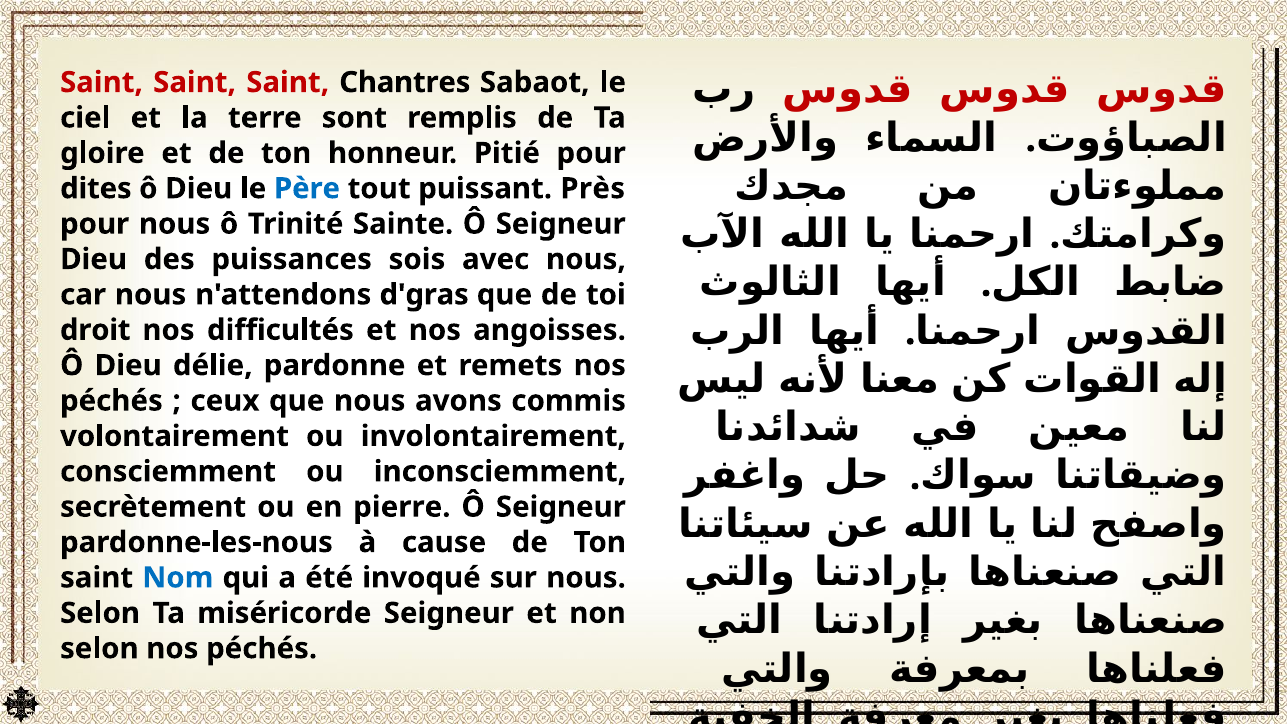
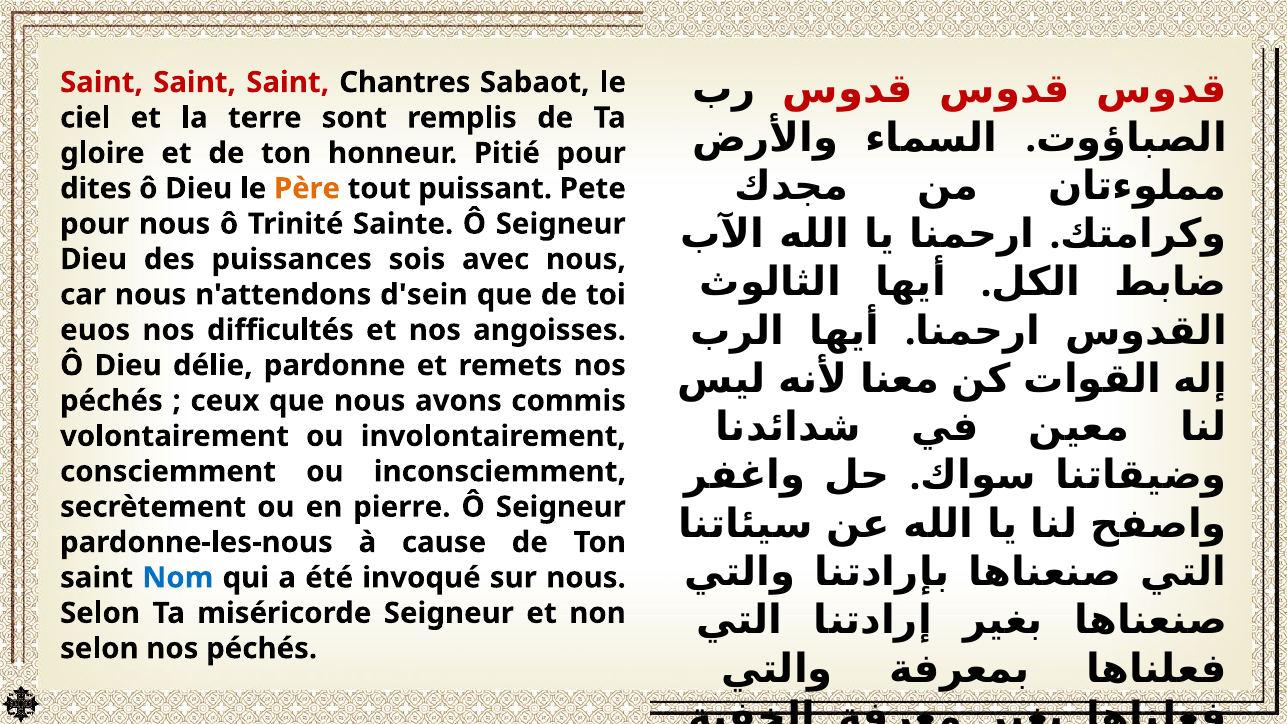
Père colour: blue -> orange (307, 189)
Près: Près -> Pete (593, 189)
d'gras: d'gras -> d'sein (424, 295)
droit: droit -> euos (95, 330)
